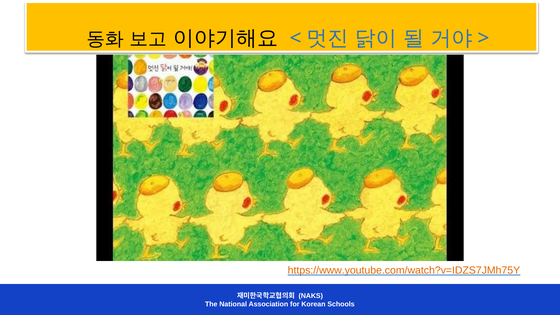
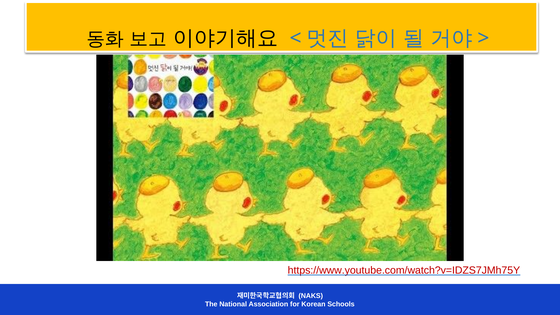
https://www.youtube.com/watch?v=IDZS7JMh75Y colour: orange -> red (404, 270)
